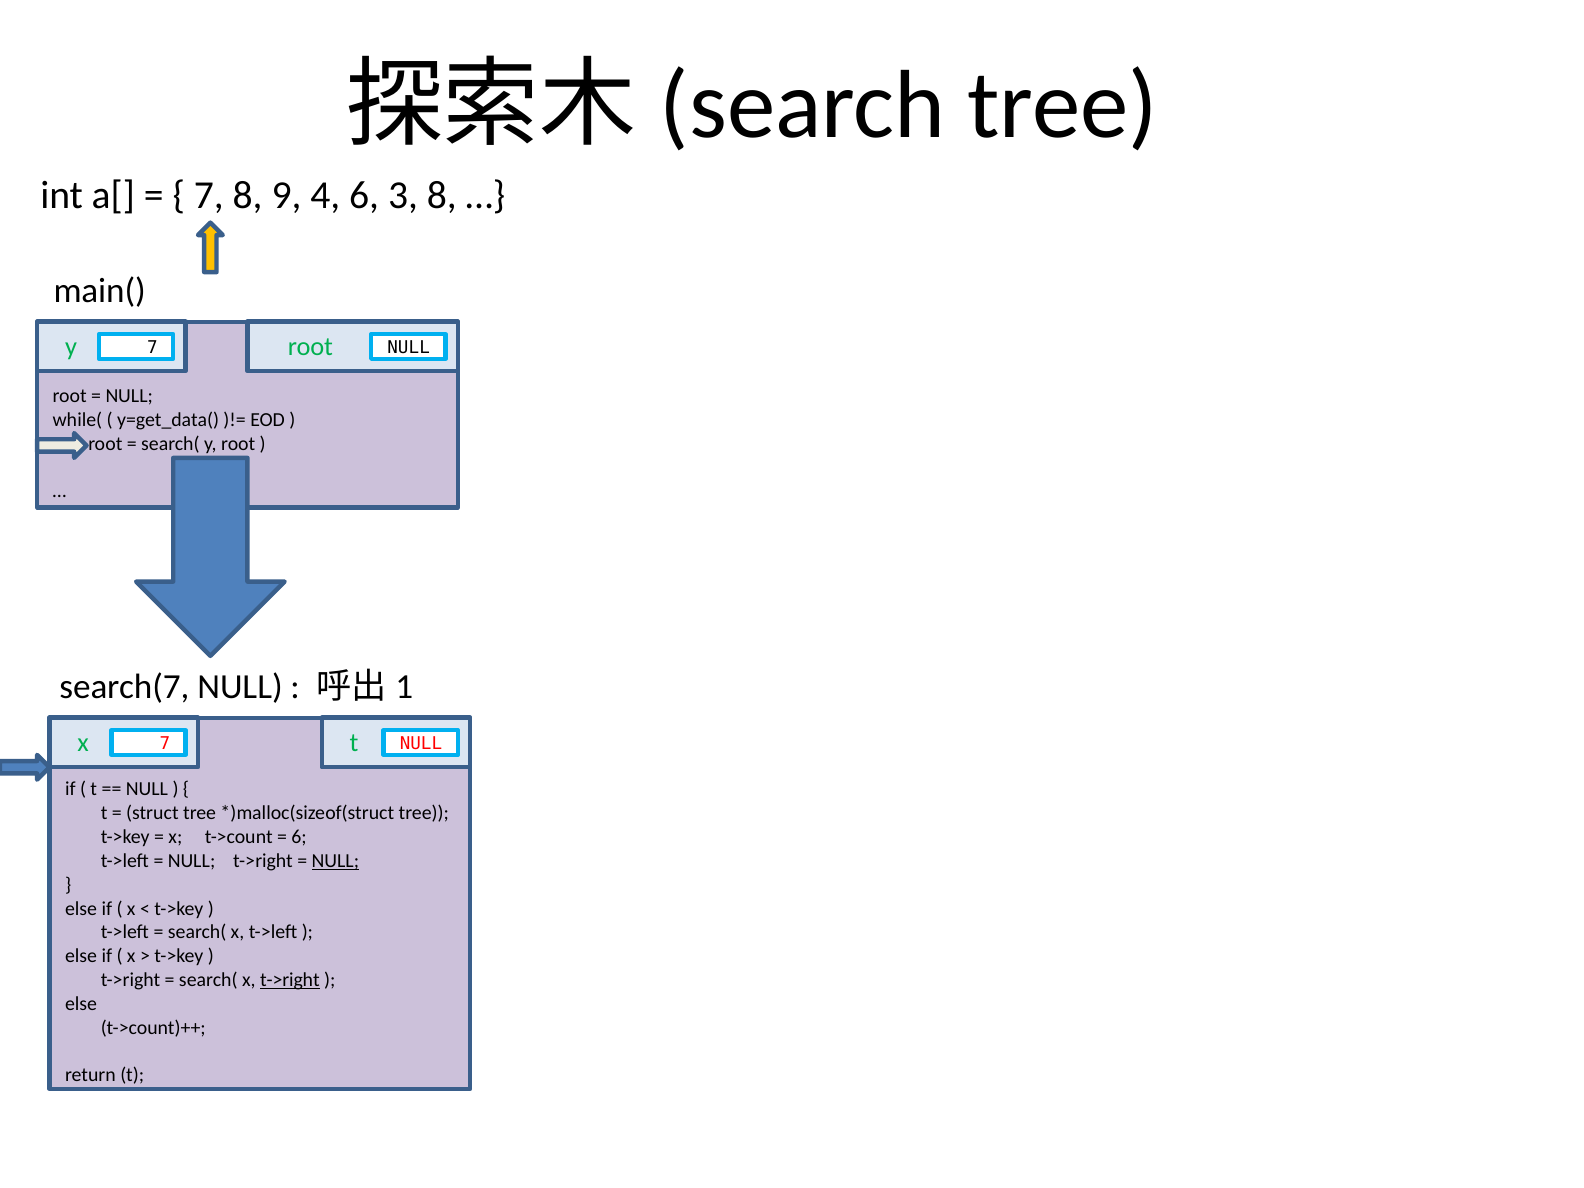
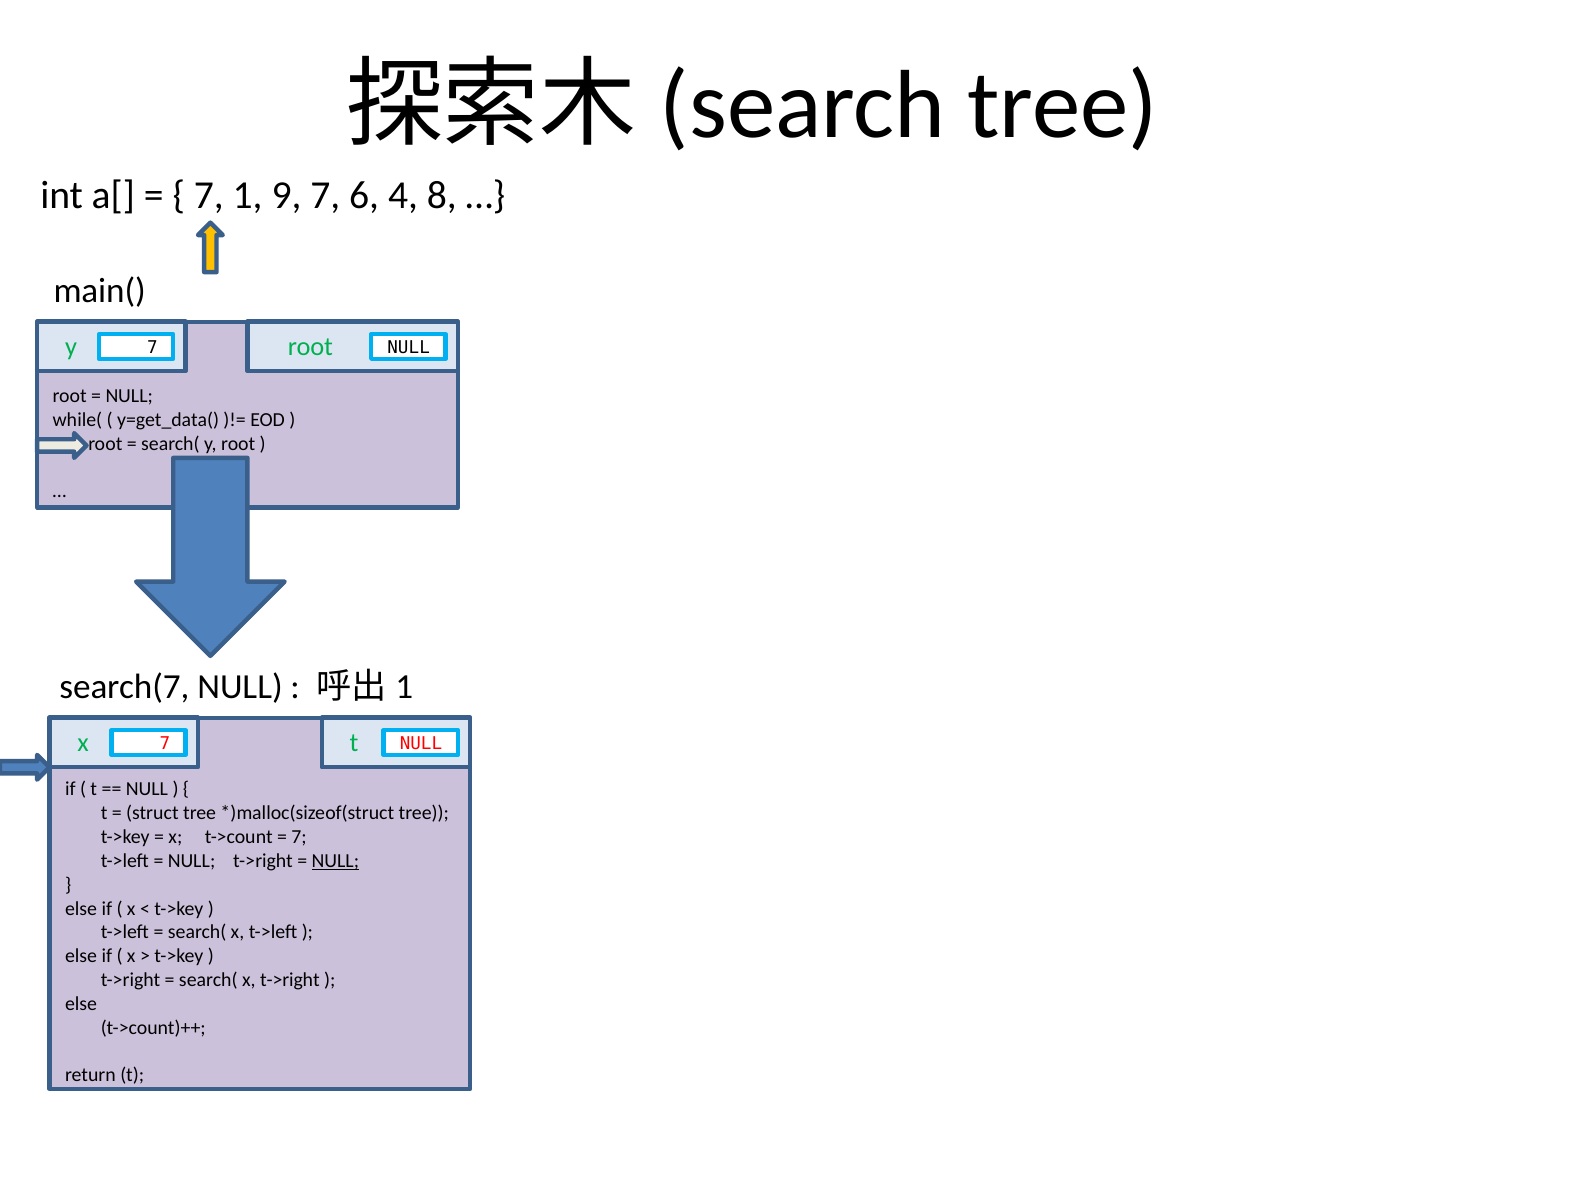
7 8: 8 -> 1 (248, 195)
9 4: 4 -> 7 (325, 195)
3: 3 -> 4 (403, 195)
6: 6 -> 7 (299, 837)
t->right underline: present -> none (290, 980)
